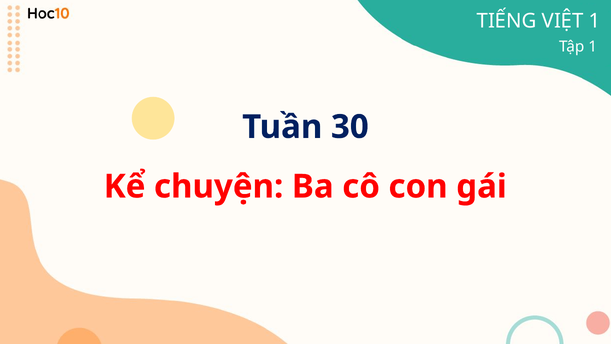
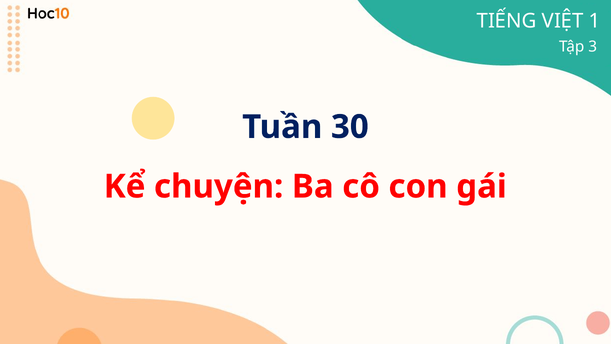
Tập 1: 1 -> 3 (593, 47)
